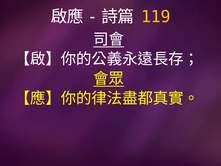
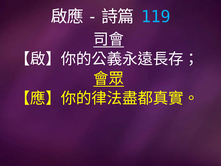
119 colour: yellow -> light blue (156, 17)
